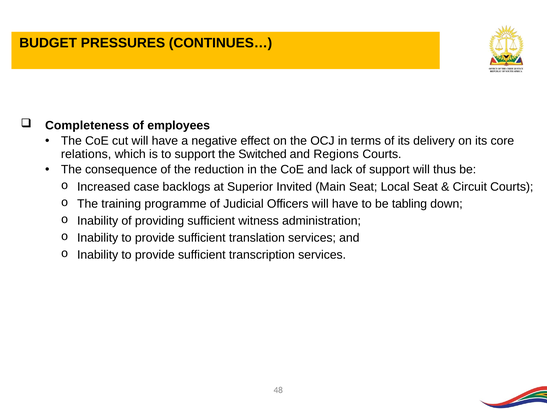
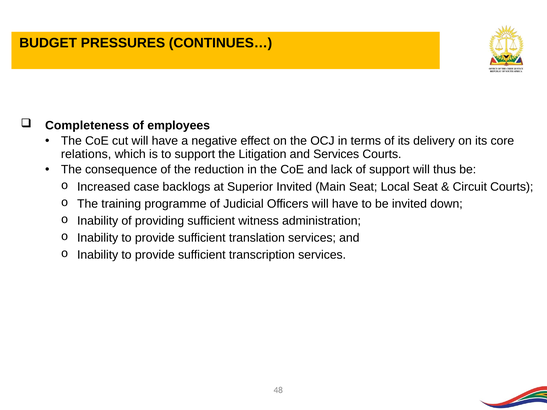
Switched: Switched -> Litigation (263, 154)
and Regions: Regions -> Services (336, 154)
be tabling: tabling -> invited (409, 204)
